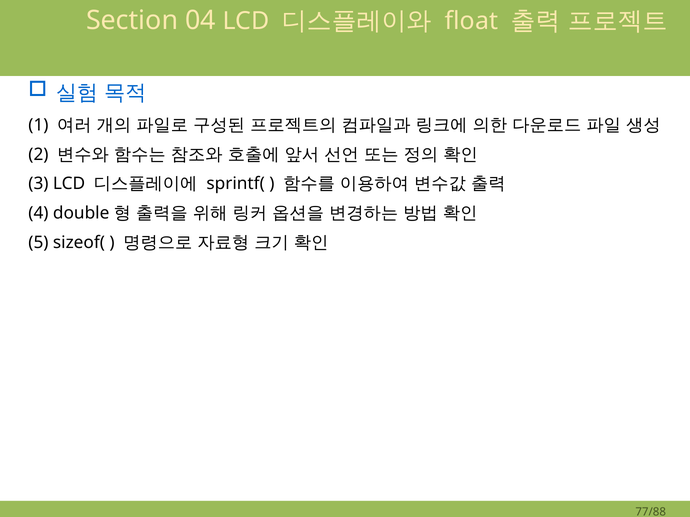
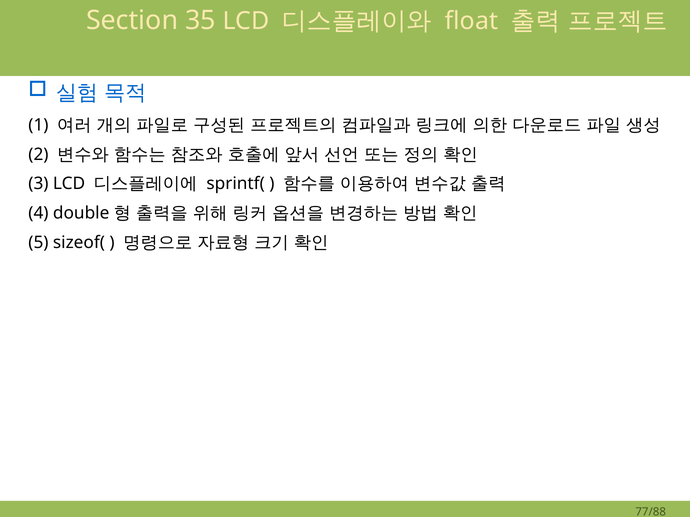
04: 04 -> 35 (200, 20)
